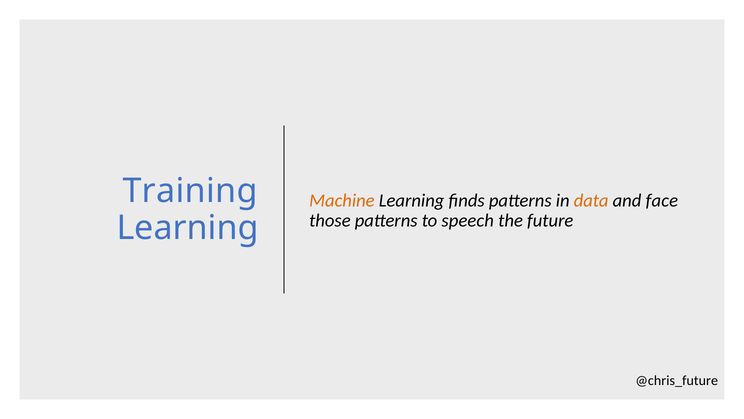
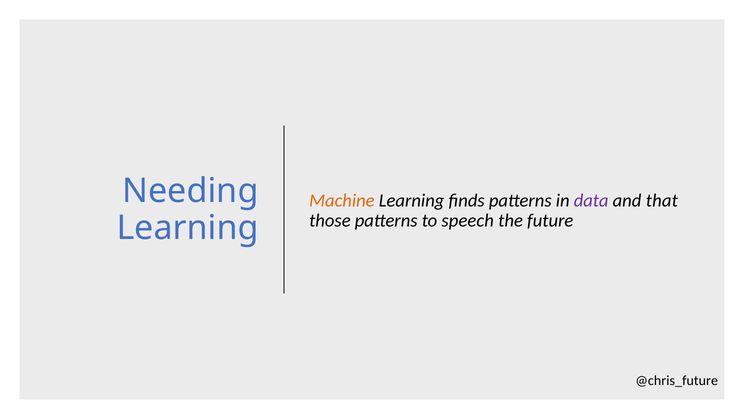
Training: Training -> Needing (190, 191)
data colour: orange -> purple (591, 200)
face: face -> that (662, 200)
